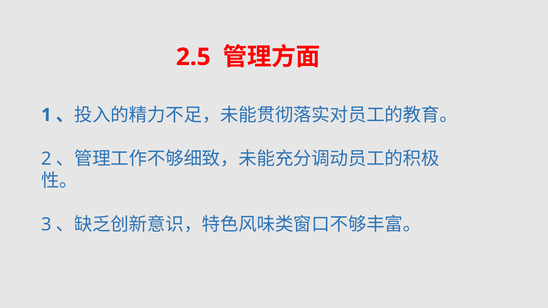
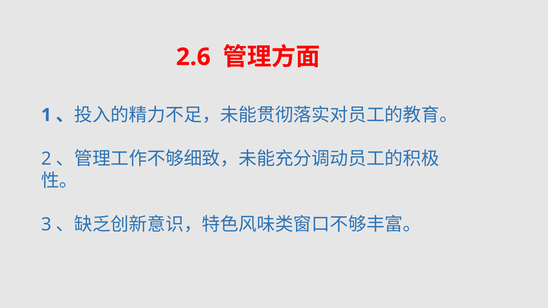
2.5: 2.5 -> 2.6 (193, 57)
